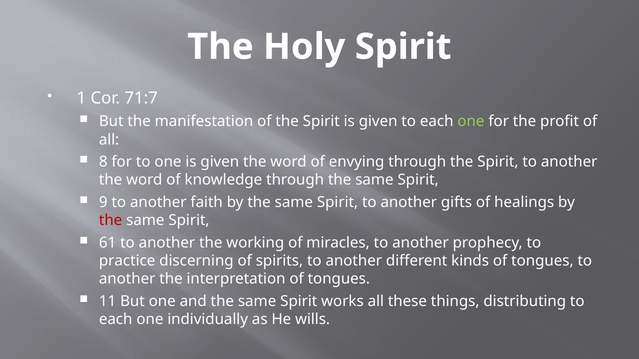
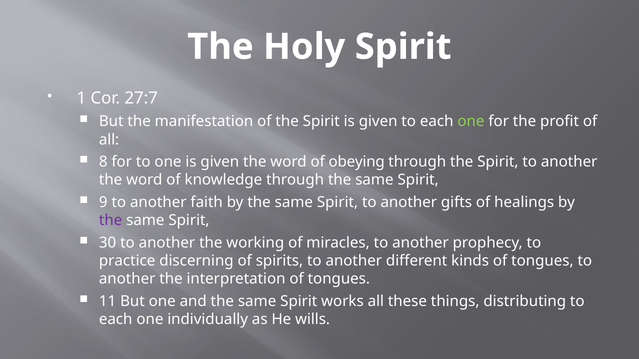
71:7: 71:7 -> 27:7 (141, 98)
envying: envying -> obeying (357, 162)
the colour: red -> purple (111, 221)
61: 61 -> 30 (108, 243)
